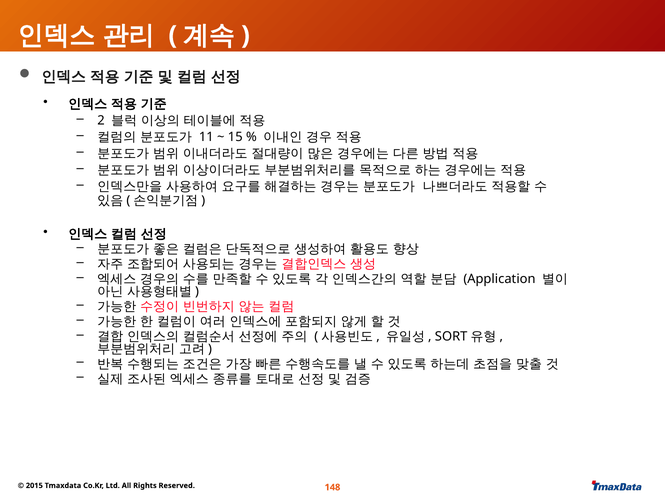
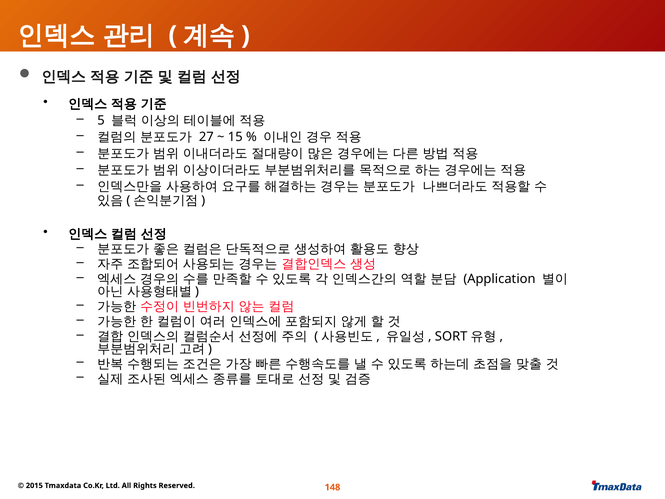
2: 2 -> 5 (101, 120)
11: 11 -> 27 (206, 137)
